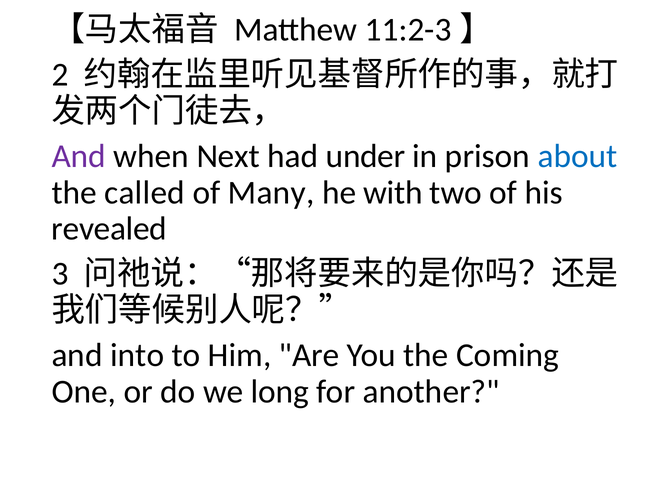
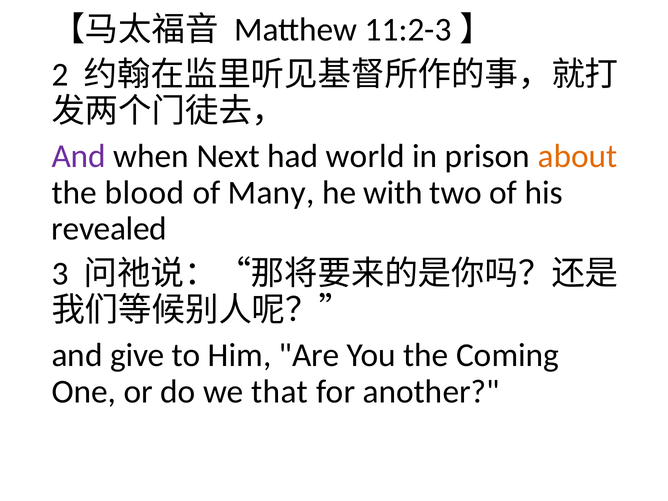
under: under -> world (365, 156)
about colour: blue -> orange (577, 156)
called: called -> blood (145, 193)
into: into -> give (137, 355)
long: long -> that (280, 391)
